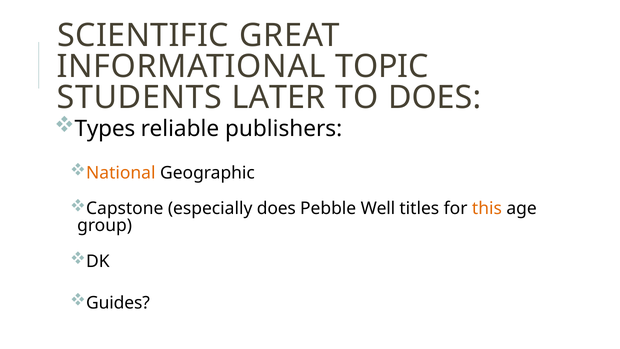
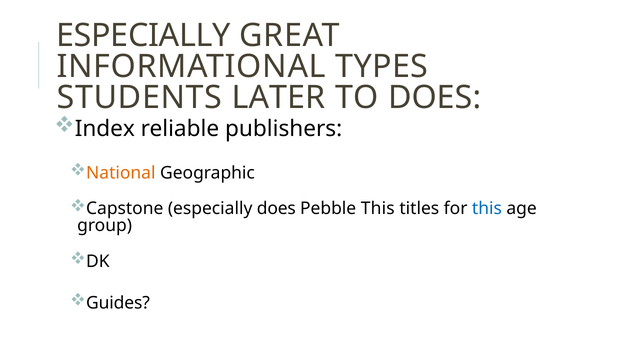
SCIENTIFIC: SCIENTIFIC -> ESPECIALLY (143, 36)
TOPIC: TOPIC -> TYPES (382, 67)
Types: Types -> Index (105, 129)
Pebble Well: Well -> This (378, 209)
this colour: orange -> blue (487, 209)
